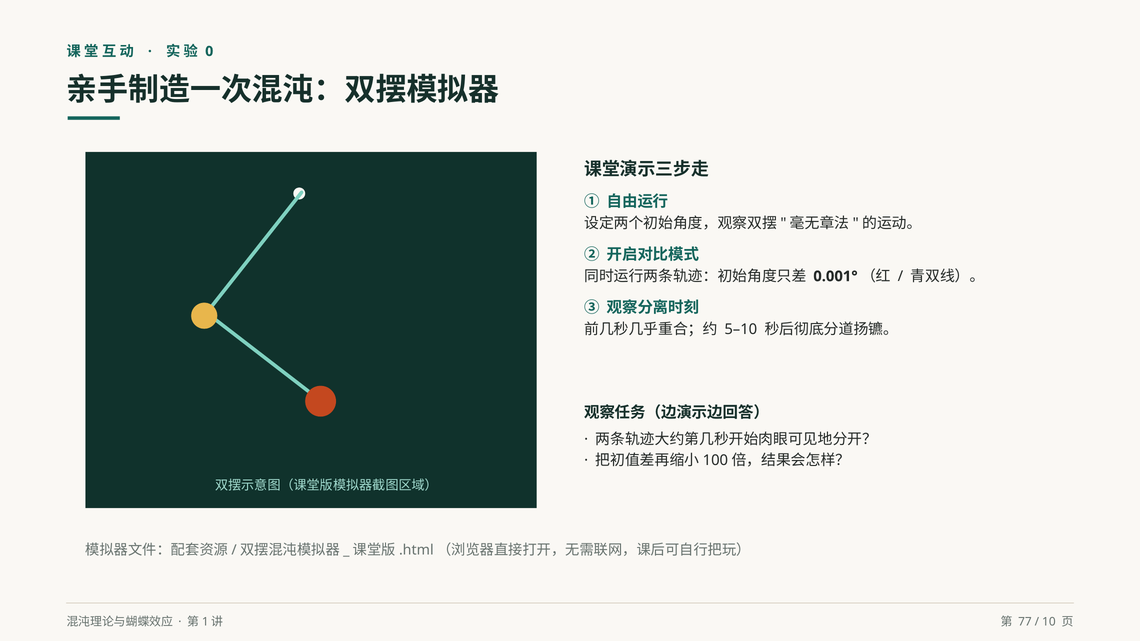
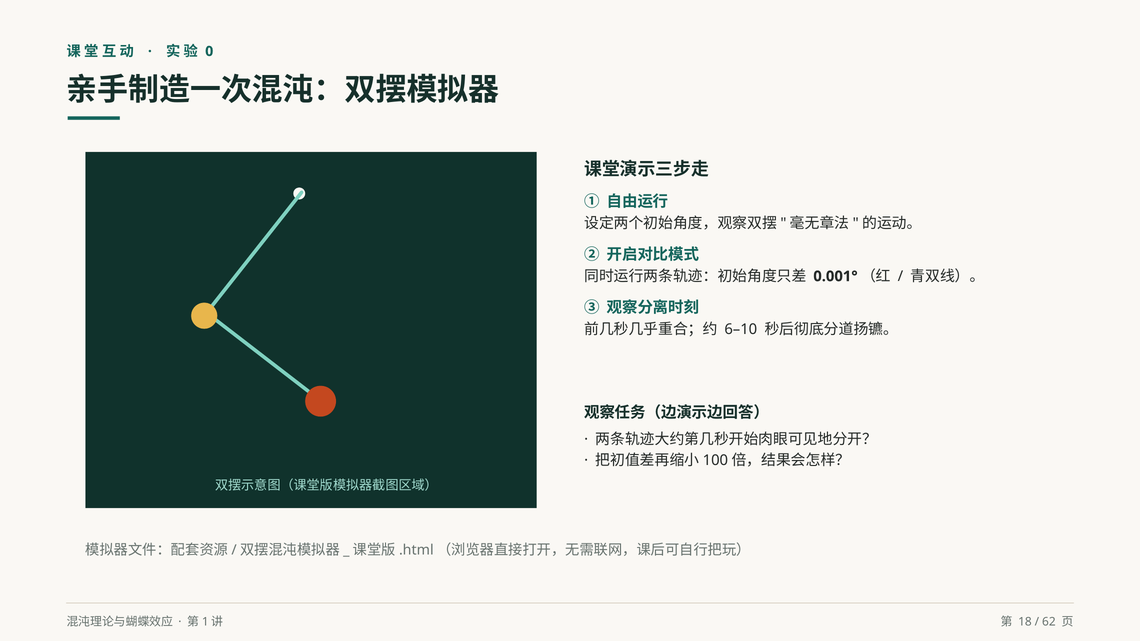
5–10: 5–10 -> 6–10 (741, 330)
77: 77 -> 18 (1025, 622)
10: 10 -> 62 (1049, 622)
